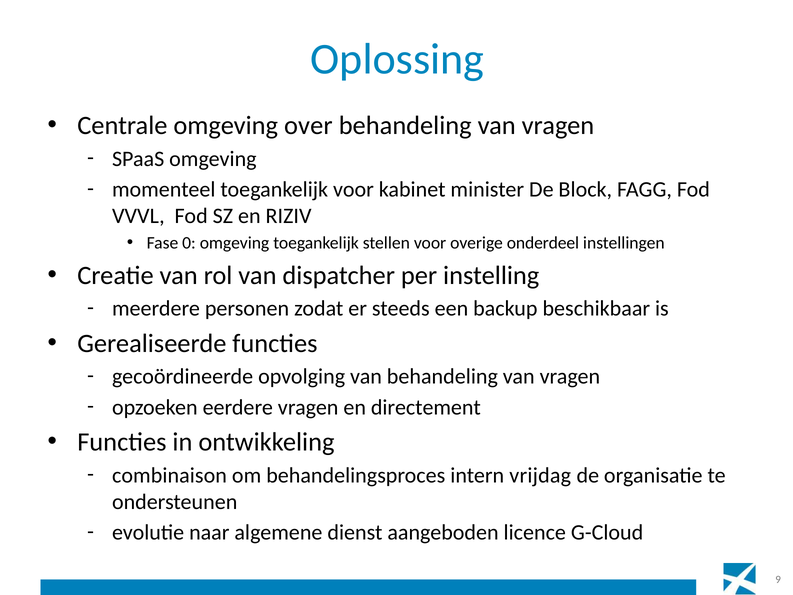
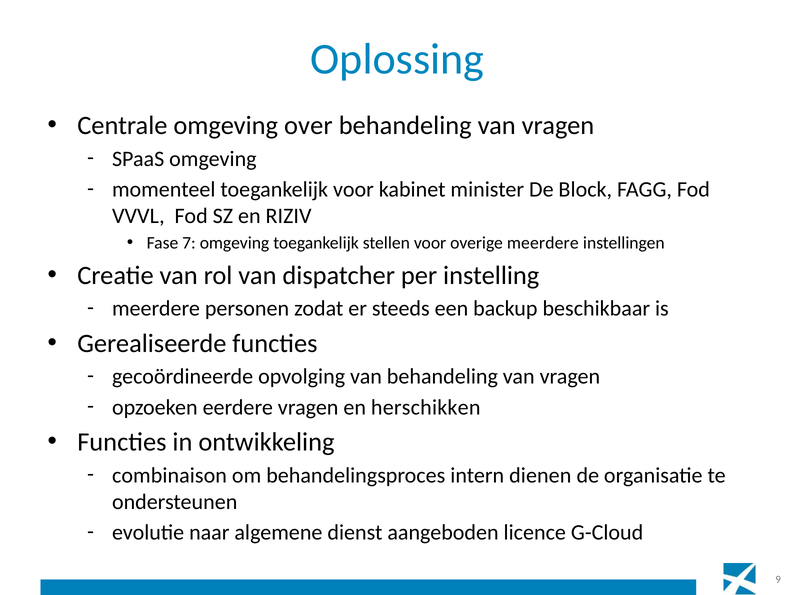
0: 0 -> 7 (189, 243)
overige onderdeel: onderdeel -> meerdere (543, 243)
directement: directement -> herschikken (426, 407)
vrijdag: vrijdag -> dienen (540, 475)
